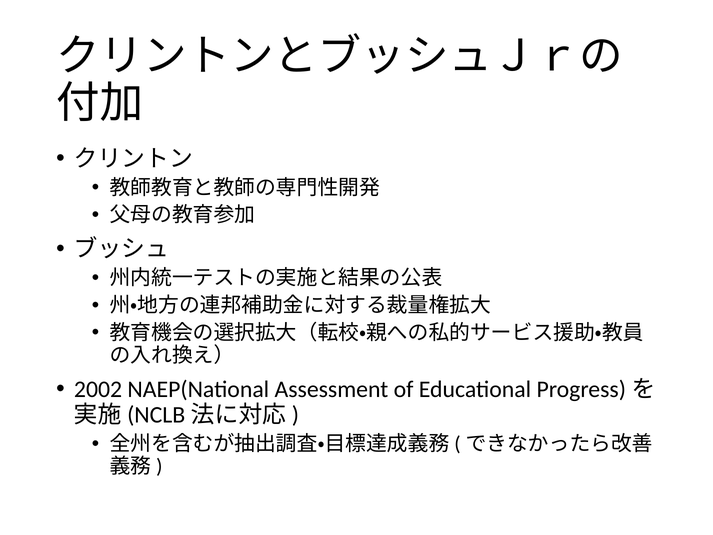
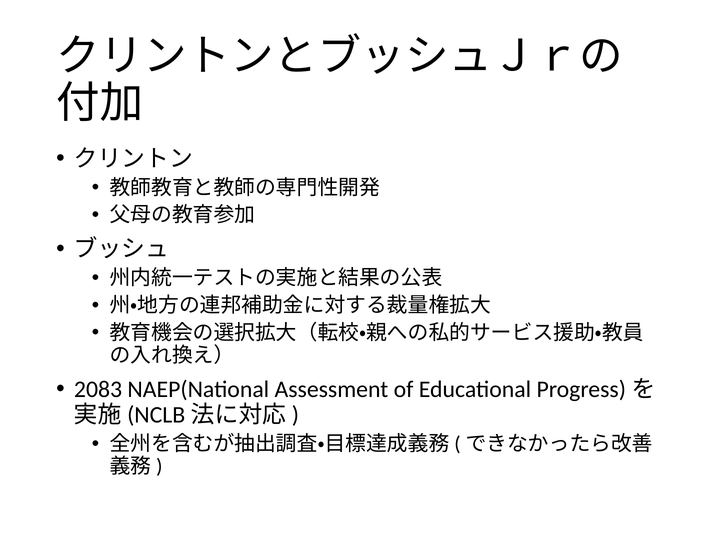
2002: 2002 -> 2083 (98, 389)
